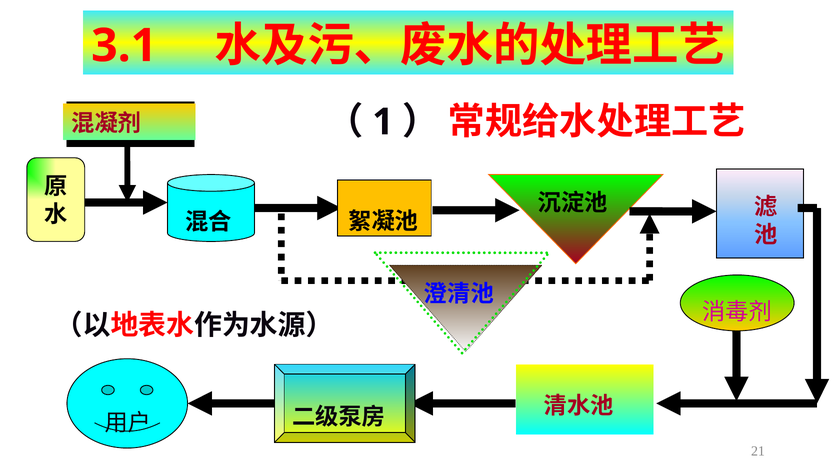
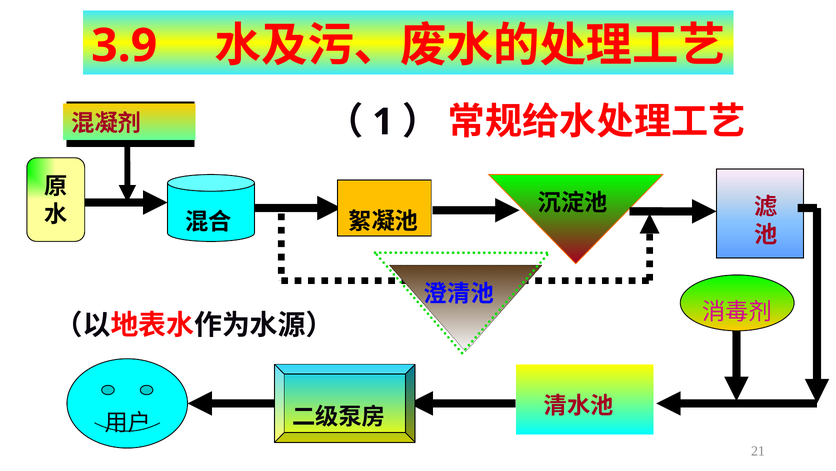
3.1: 3.1 -> 3.9 (124, 46)
